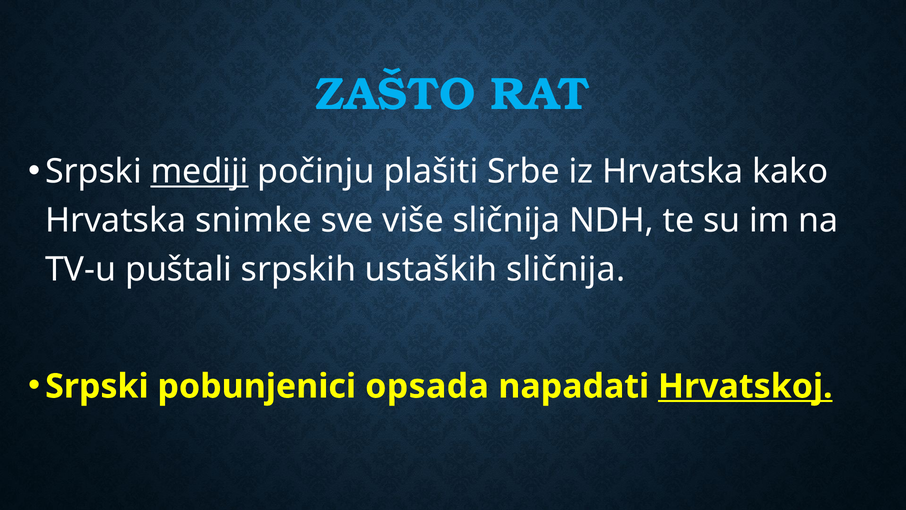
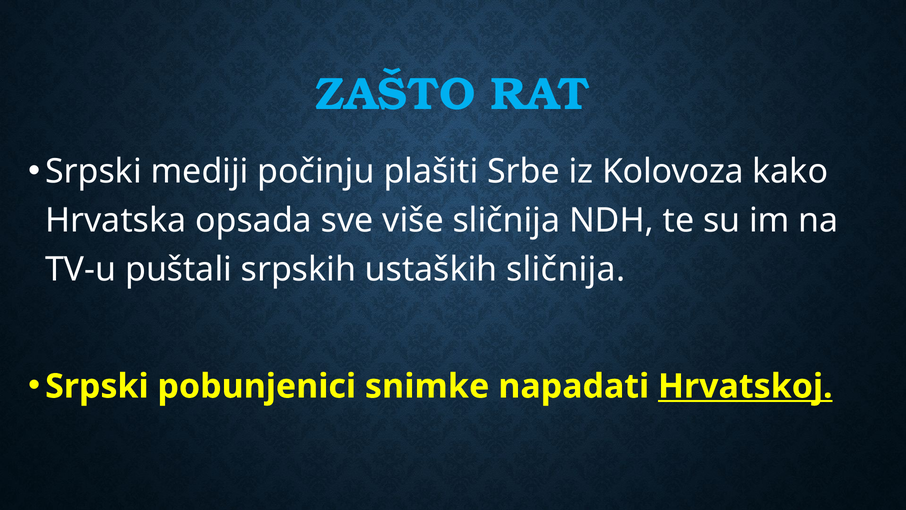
mediji underline: present -> none (200, 172)
iz Hrvatska: Hrvatska -> Kolovoza (673, 172)
snimke: snimke -> opsada (254, 221)
opsada: opsada -> snimke (427, 386)
